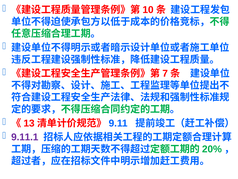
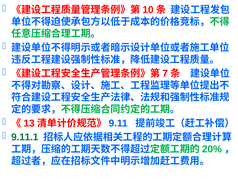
9.11.1 colour: purple -> green (25, 137)
